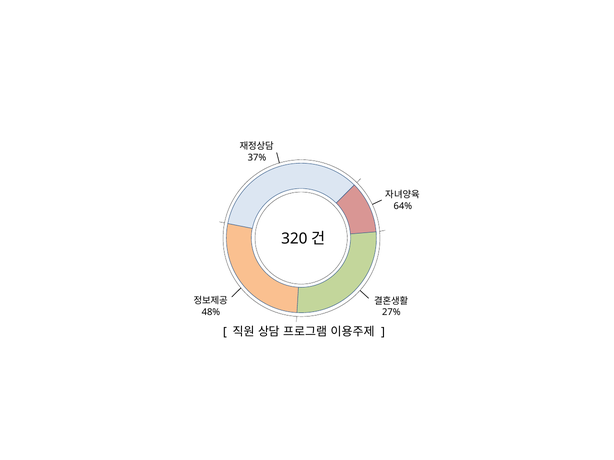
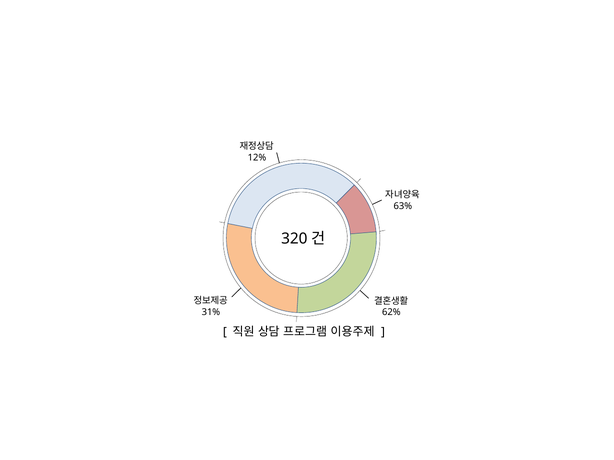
37%: 37% -> 12% (257, 158)
64%: 64% -> 63% (403, 206)
48%: 48% -> 31% (211, 312)
27%: 27% -> 62% (391, 313)
